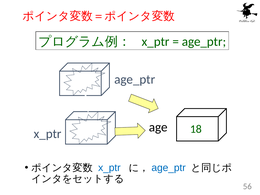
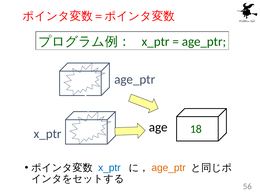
age_ptr colour: blue -> orange (169, 168)
